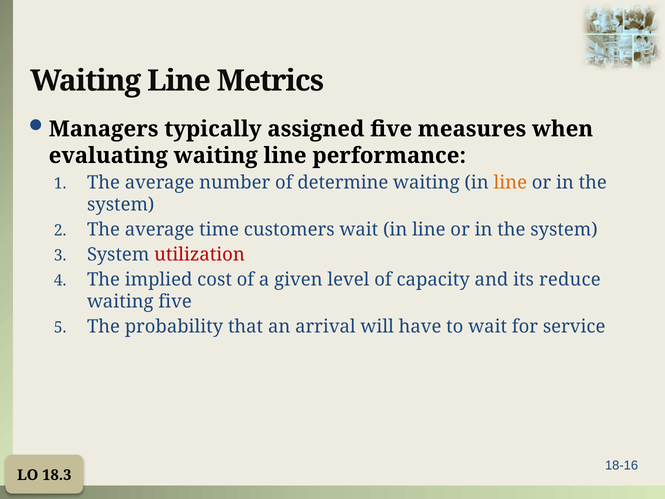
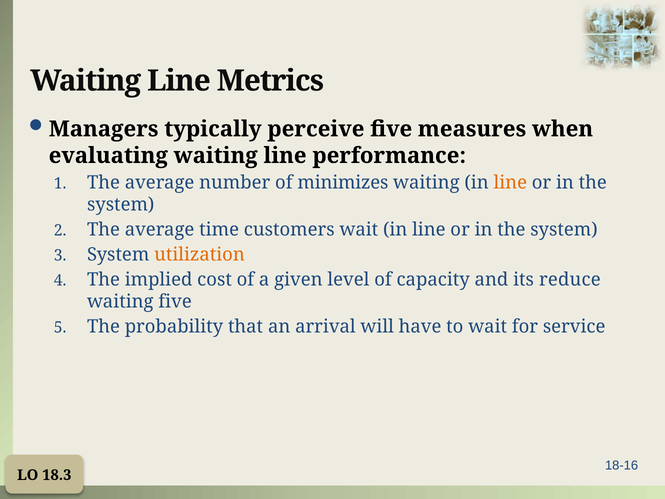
assigned: assigned -> perceive (316, 129)
determine: determine -> minimizes (343, 182)
utilization colour: red -> orange (199, 255)
